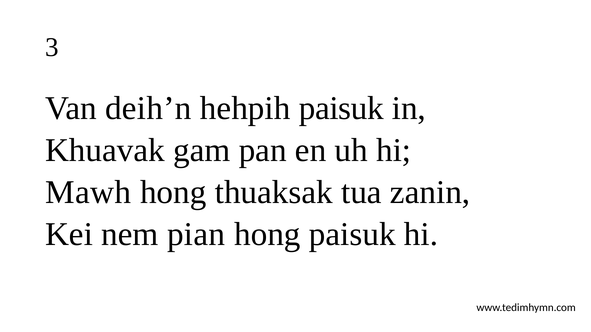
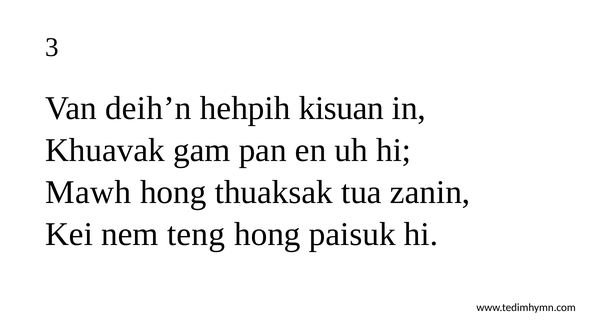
hehpih paisuk: paisuk -> kisuan (341, 108)
pian: pian -> teng (196, 235)
